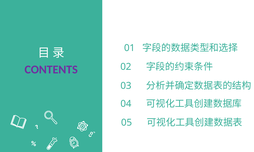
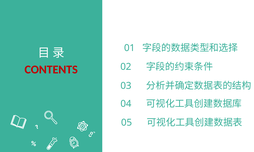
CONTENTS colour: purple -> red (51, 70)
